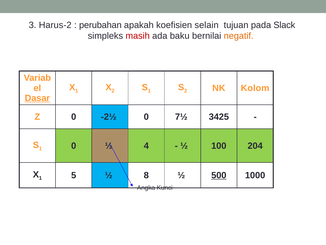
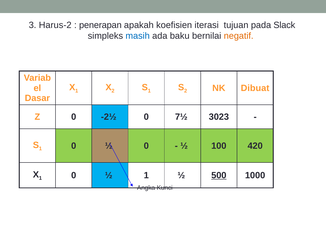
perubahan: perubahan -> penerapan (100, 25)
selain: selain -> iterasi (207, 25)
masih colour: red -> blue (138, 36)
Kolom: Kolom -> Dibuat (255, 88)
Dasar underline: present -> none (37, 98)
3425: 3425 -> 3023 (219, 117)
½ 4: 4 -> 0 (146, 146)
204: 204 -> 420 (255, 146)
5: 5 -> 0 (74, 175)
½ 8: 8 -> 1 (146, 175)
